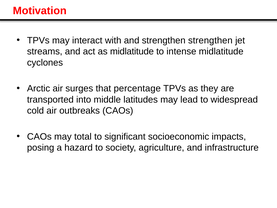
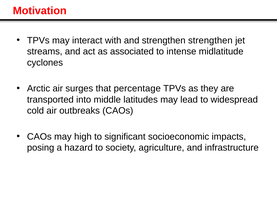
as midlatitude: midlatitude -> associated (132, 51)
total: total -> high (83, 136)
